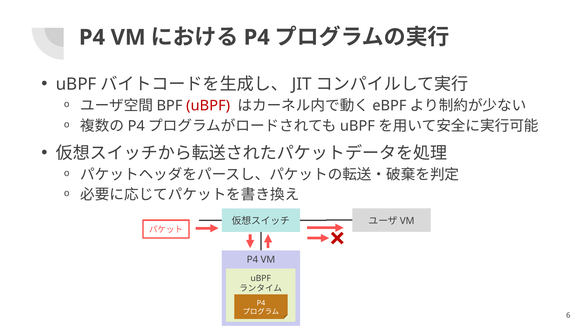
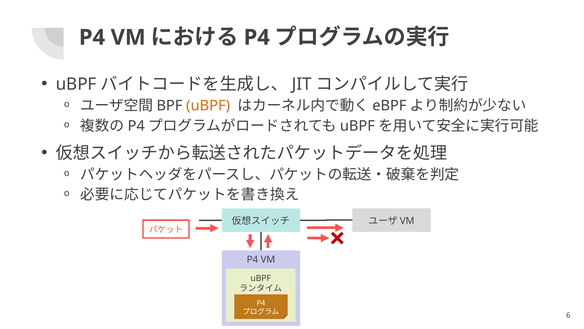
uBPF colour: red -> orange (208, 106)
